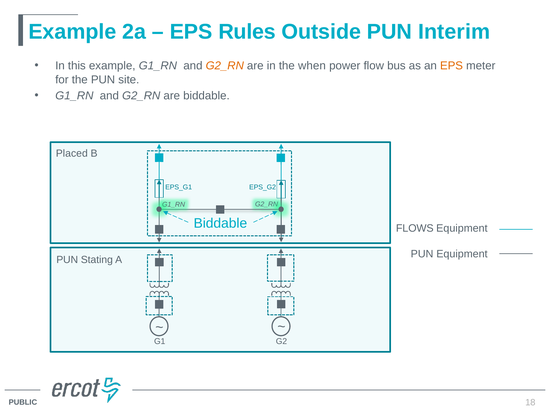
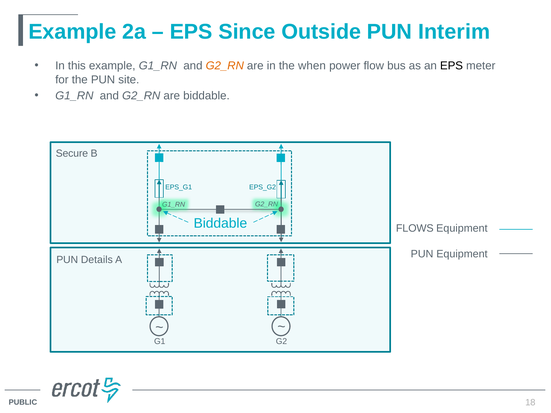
Rules: Rules -> Since (247, 32)
EPS colour: orange -> black (452, 66)
Placed: Placed -> Secure (72, 154)
Stating: Stating -> Details (97, 260)
